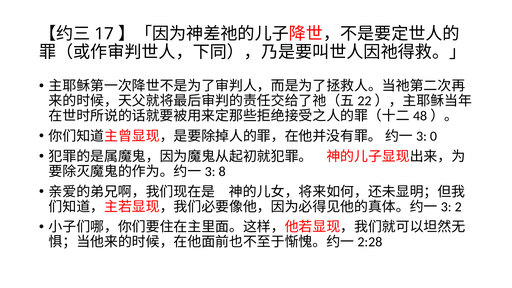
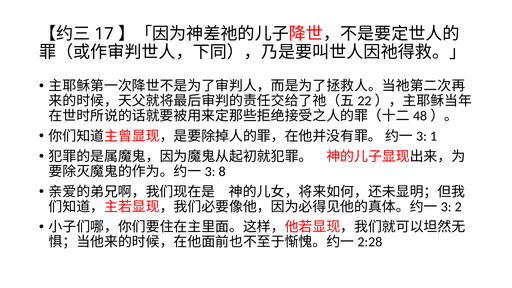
0: 0 -> 1 (434, 136)
